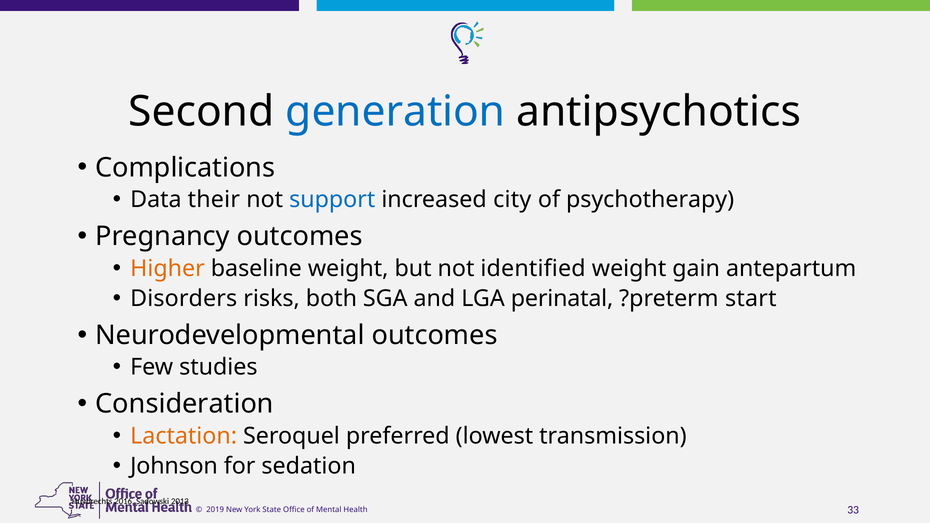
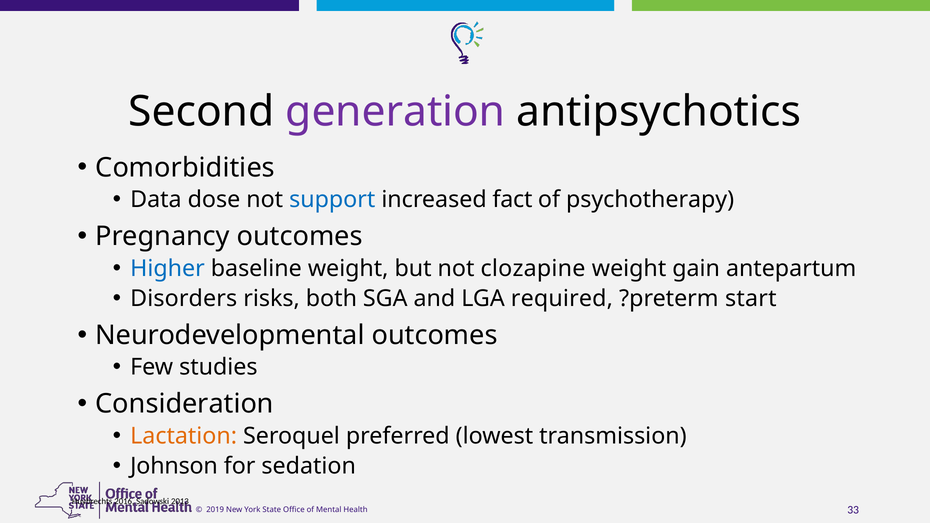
generation colour: blue -> purple (395, 112)
Complications: Complications -> Comorbidities (185, 168)
their: their -> dose (214, 200)
city: city -> fact (512, 200)
Higher colour: orange -> blue (167, 269)
identified: identified -> clozapine (533, 269)
perinatal: perinatal -> required (562, 298)
